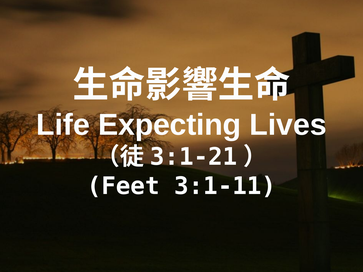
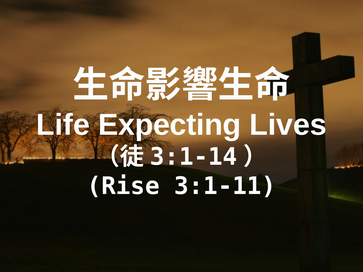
3:1-21: 3:1-21 -> 3:1-14 (194, 157)
Feet: Feet -> Rise (123, 186)
